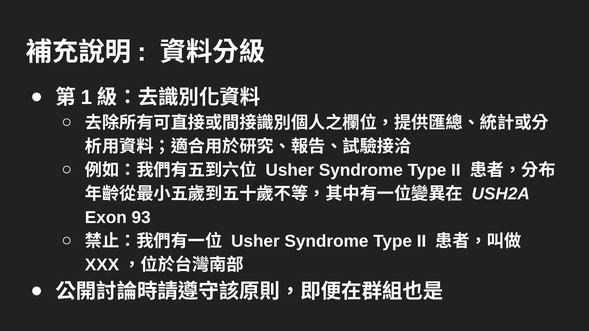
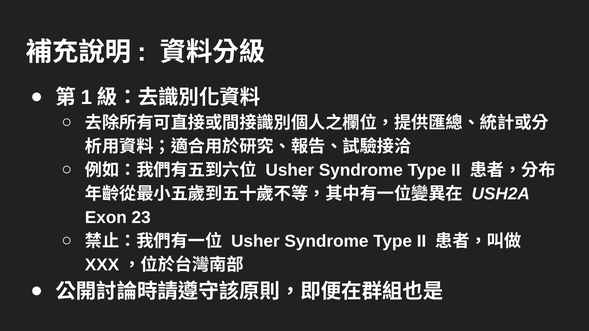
93: 93 -> 23 (141, 218)
